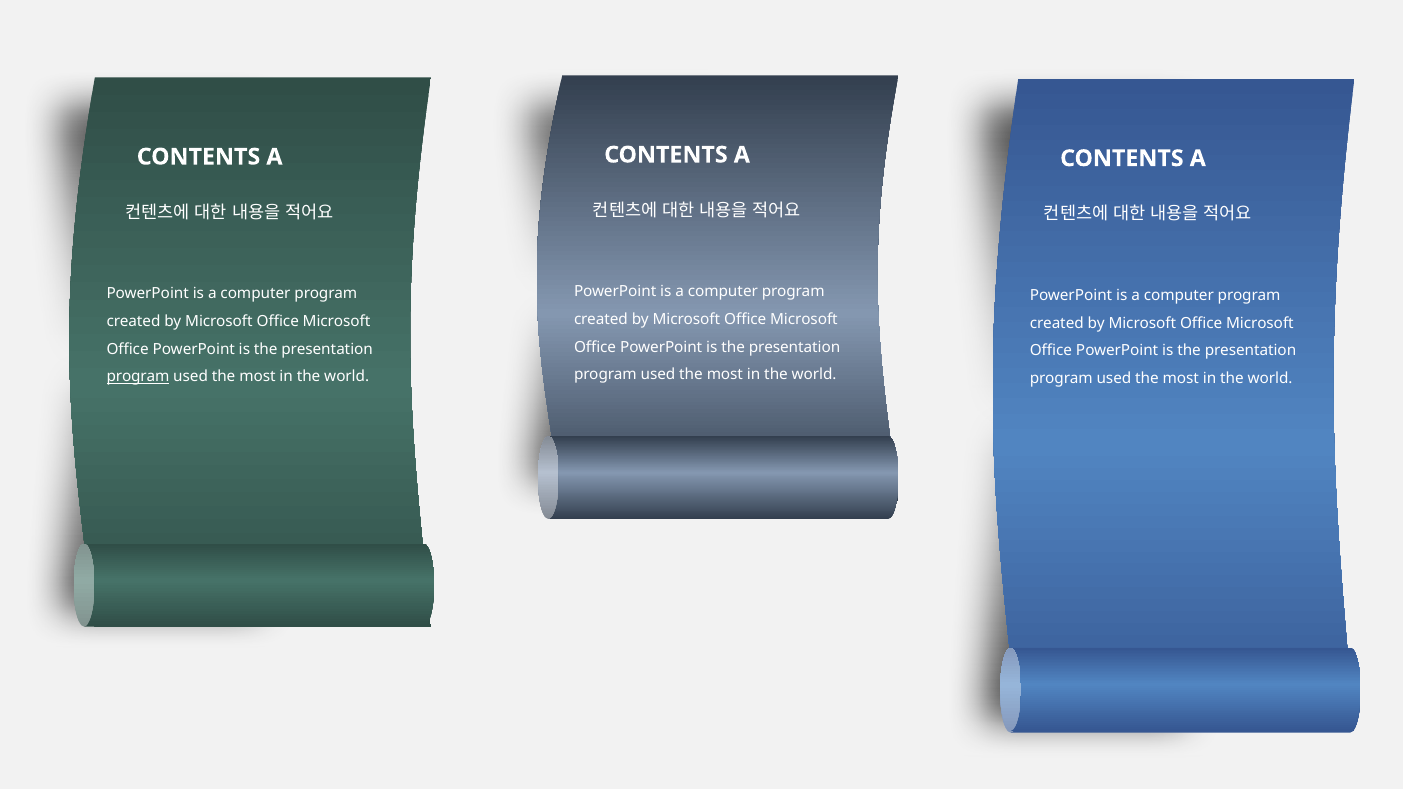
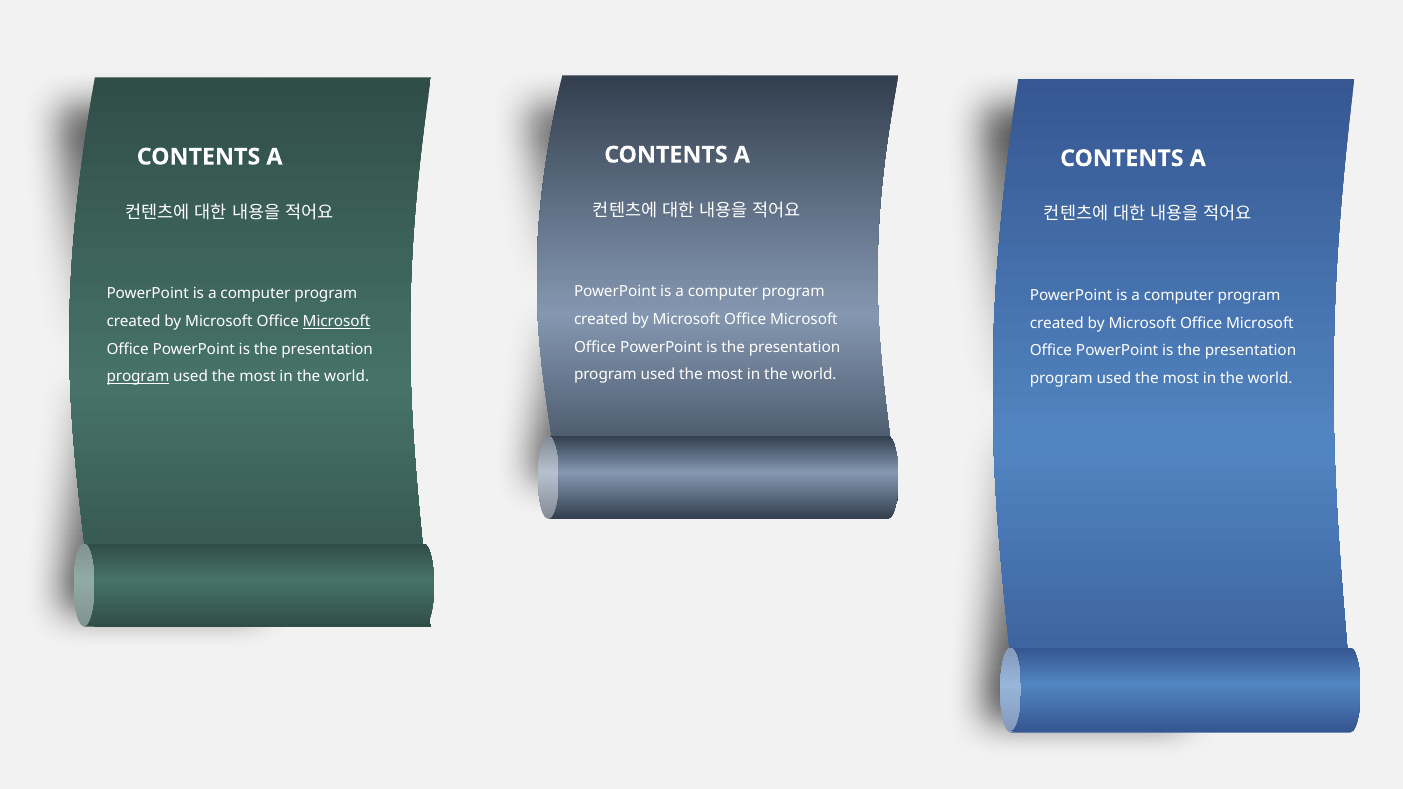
Microsoft underline: none -> present (337, 322)
